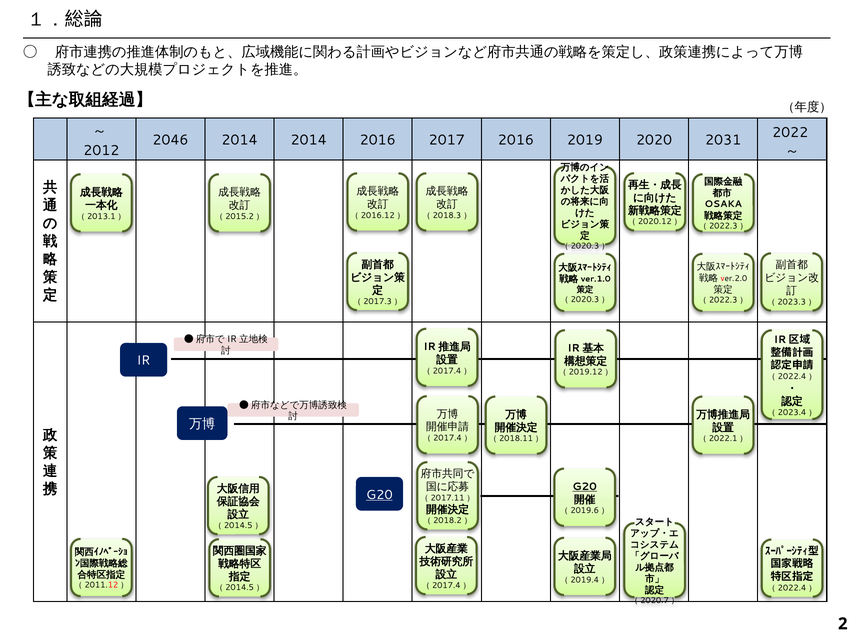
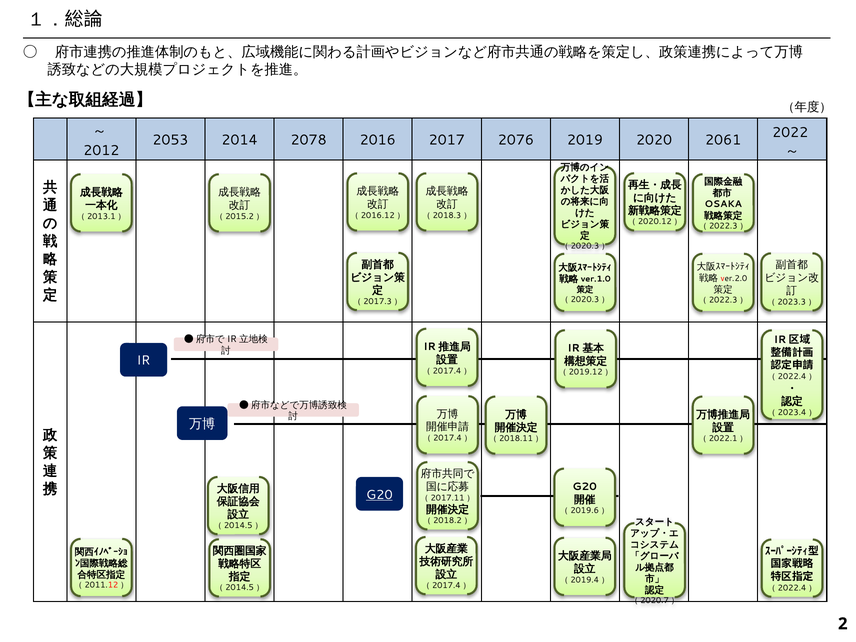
2046: 2046 -> 2053 (170, 140)
2014 2014: 2014 -> 2078 (309, 140)
2017 2016: 2016 -> 2076 (516, 140)
2031: 2031 -> 2061 (723, 140)
G20 underline: present -> none (585, 487)
